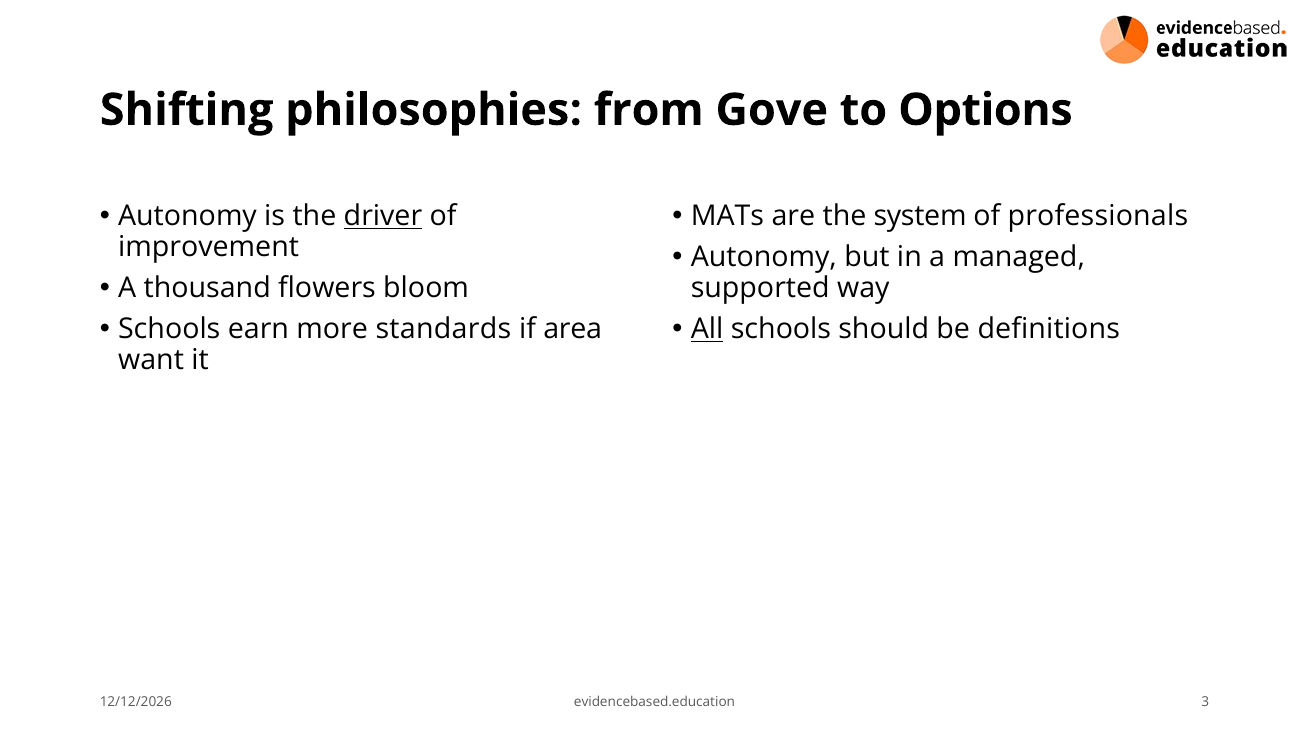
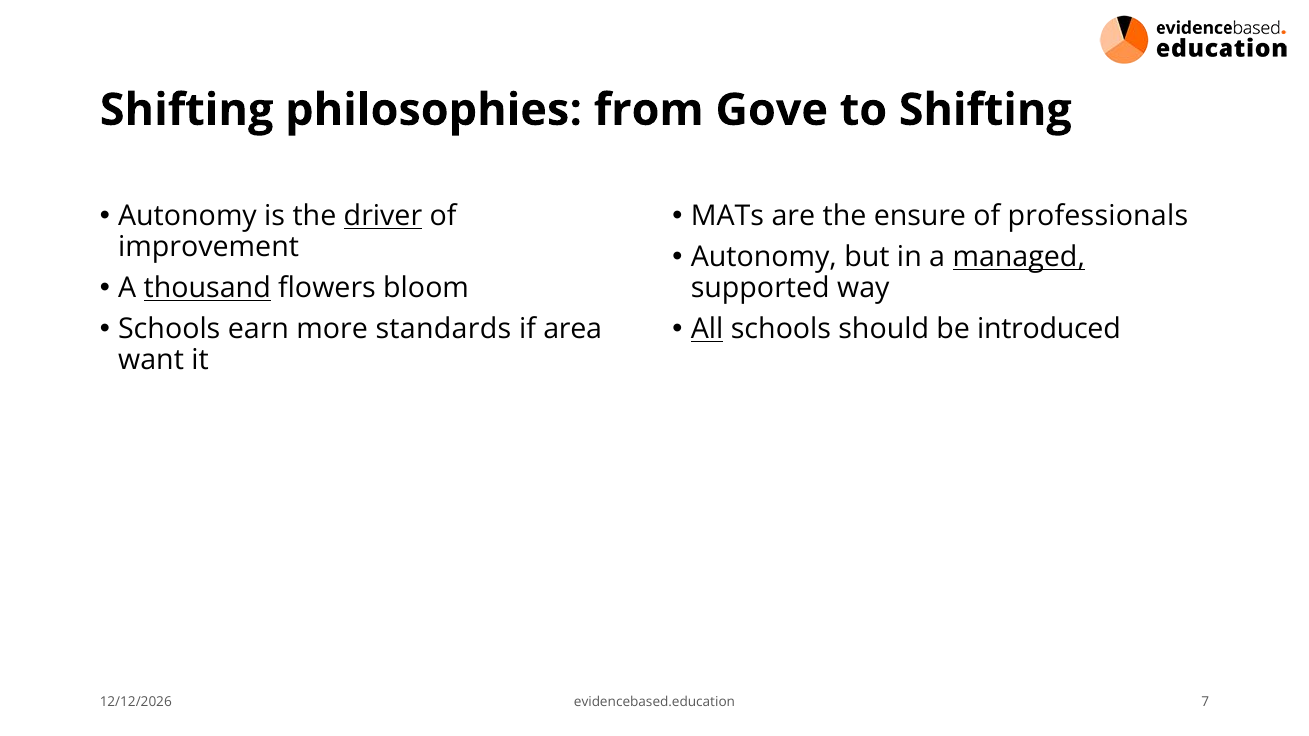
to Options: Options -> Shifting (985, 110)
system: system -> ensure (920, 216)
managed underline: none -> present (1019, 257)
thousand underline: none -> present (207, 288)
definitions: definitions -> introduced (1049, 329)
3: 3 -> 7 (1205, 702)
